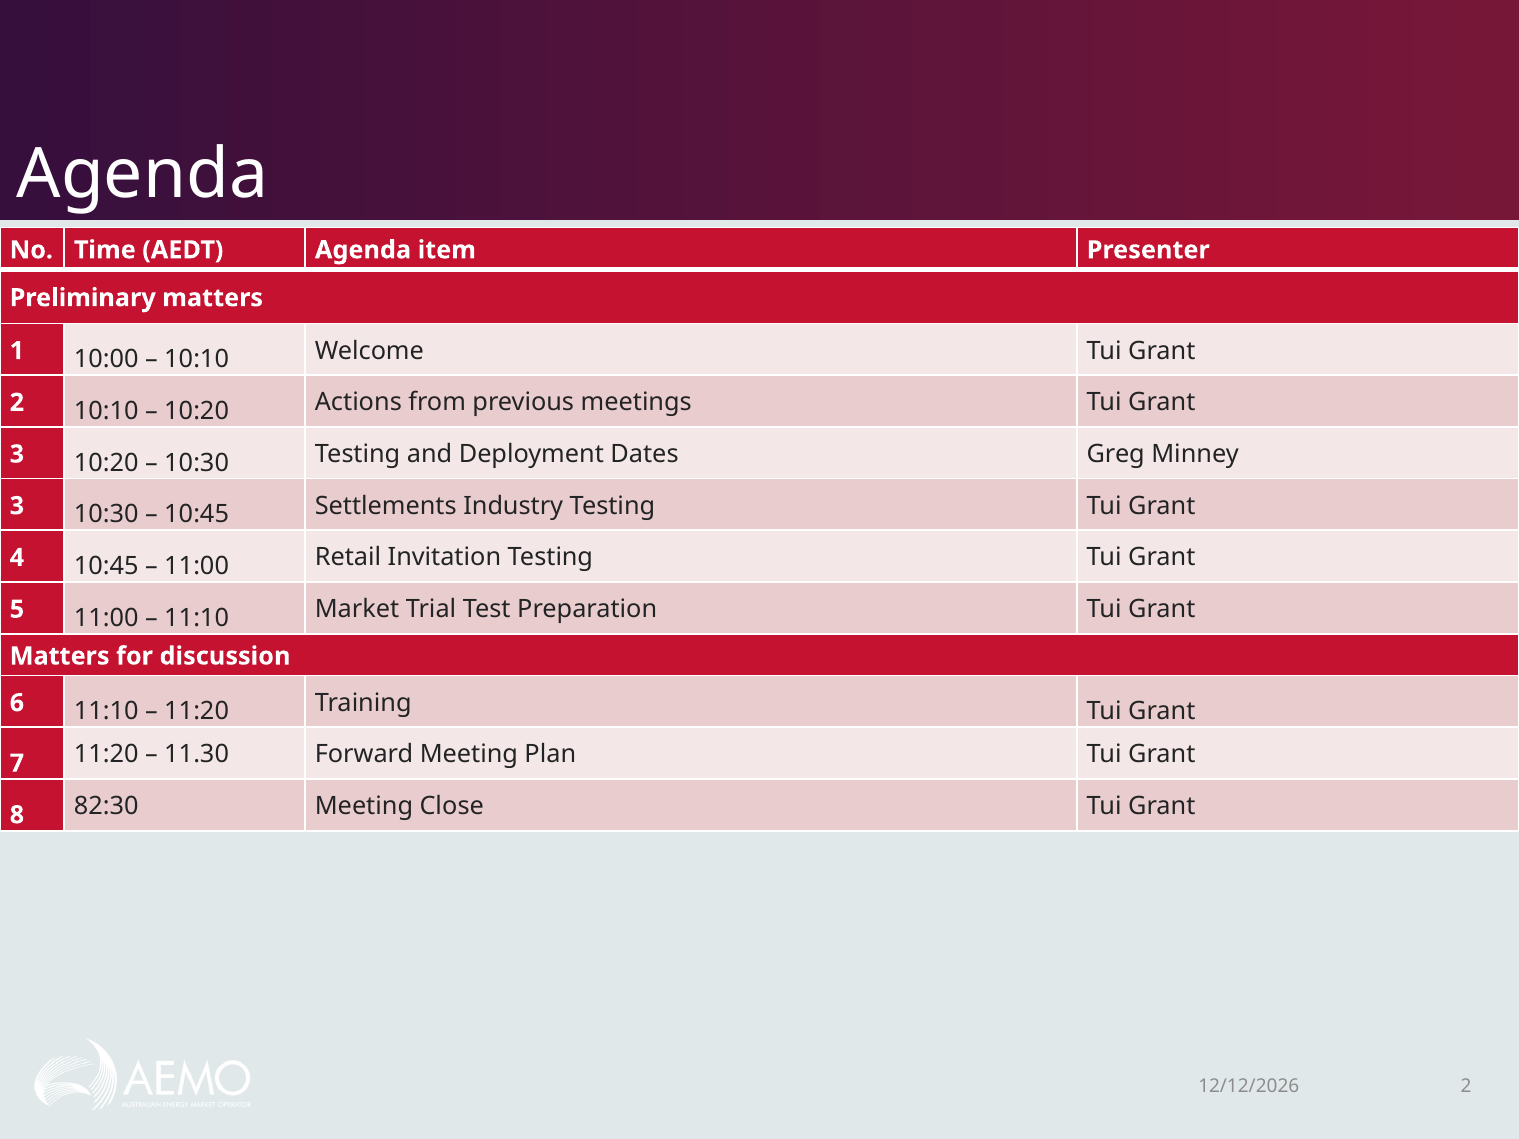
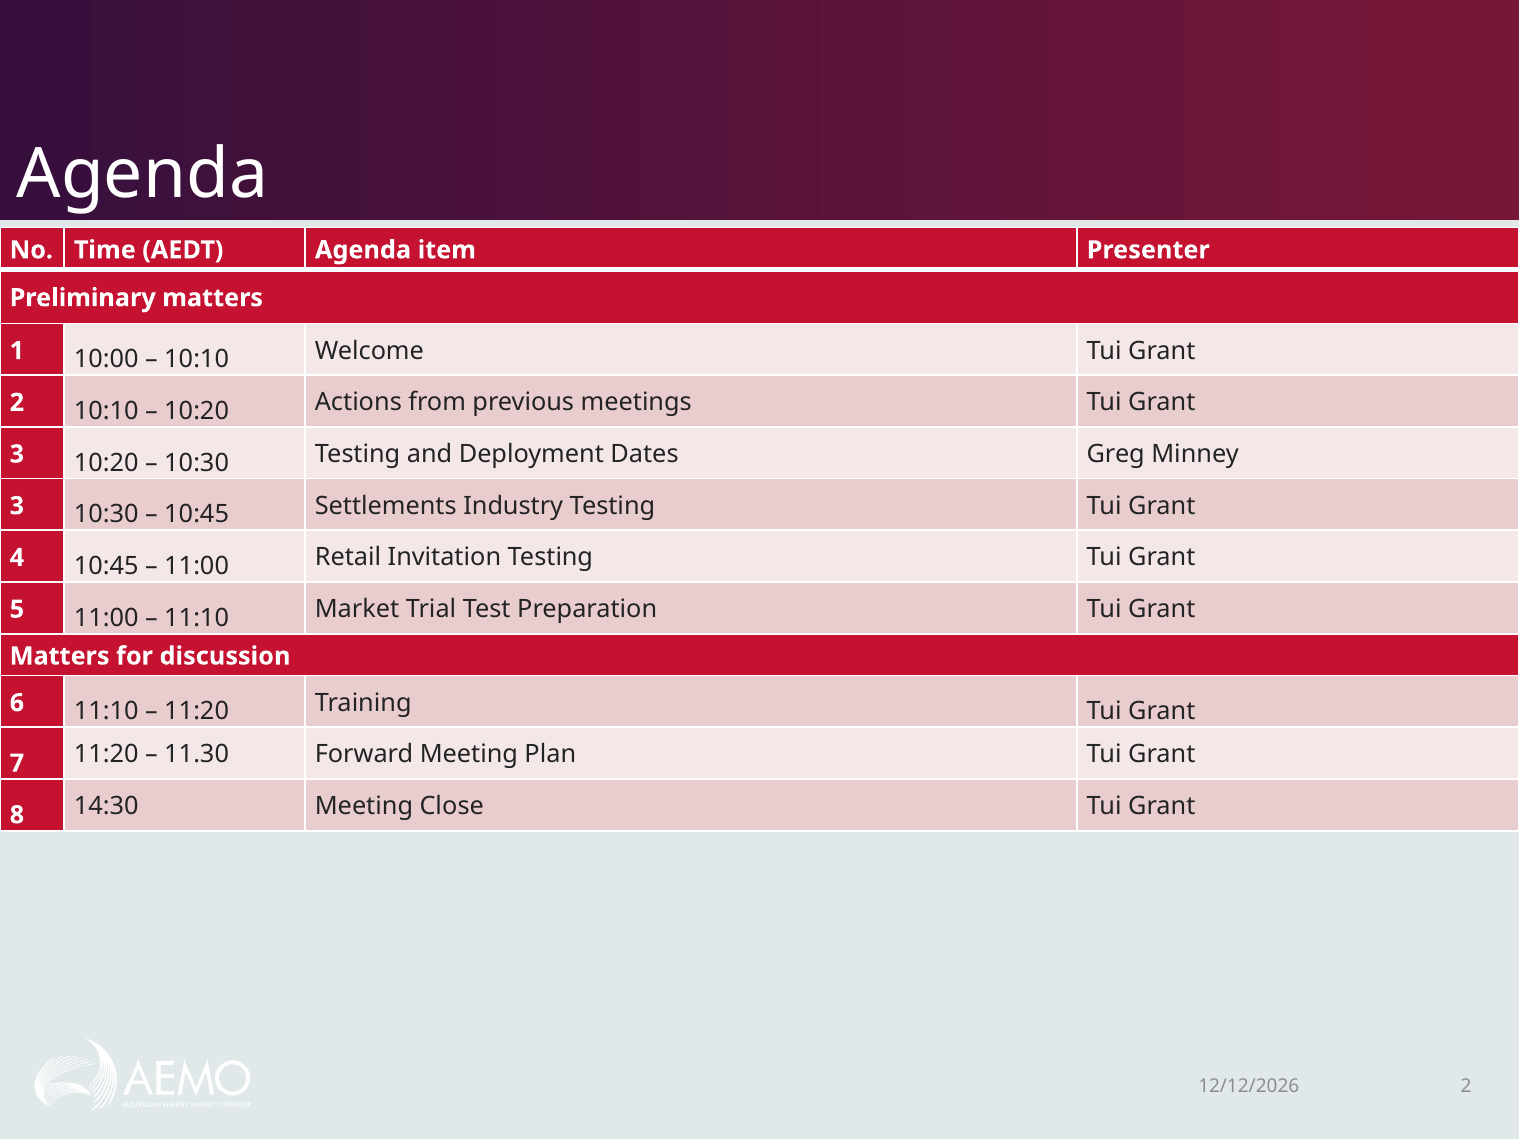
82:30: 82:30 -> 14:30 (106, 807)
